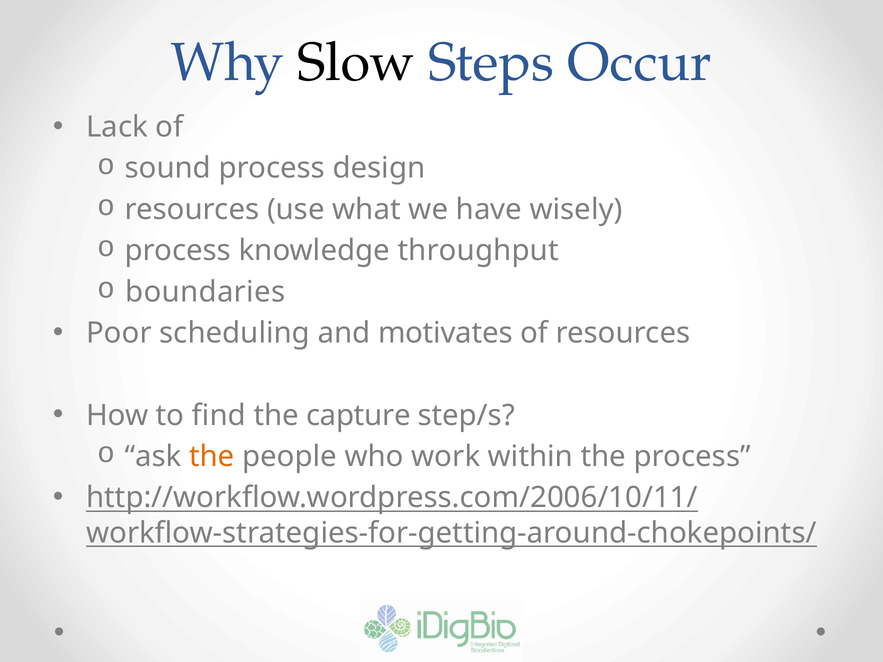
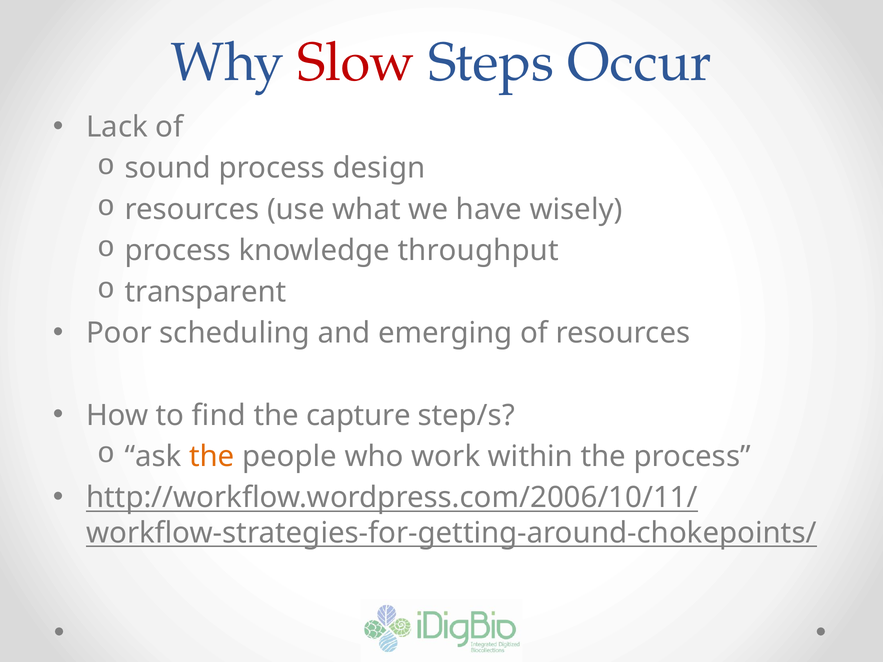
Slow colour: black -> red (356, 63)
boundaries: boundaries -> transparent (206, 292)
motivates: motivates -> emerging (445, 333)
